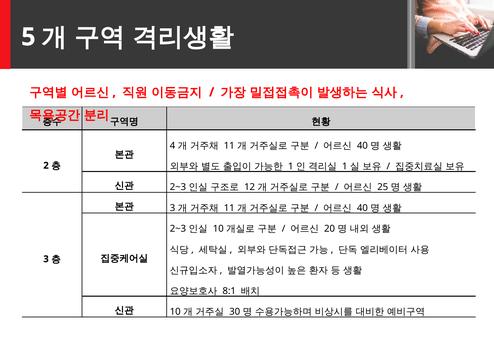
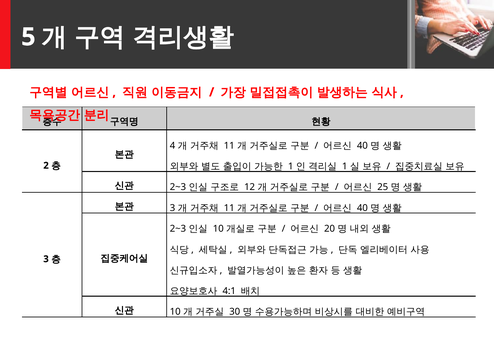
8:1: 8:1 -> 4:1 (229, 291)
